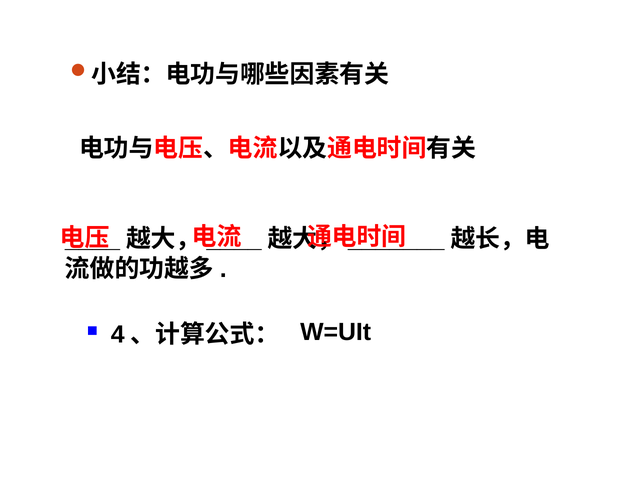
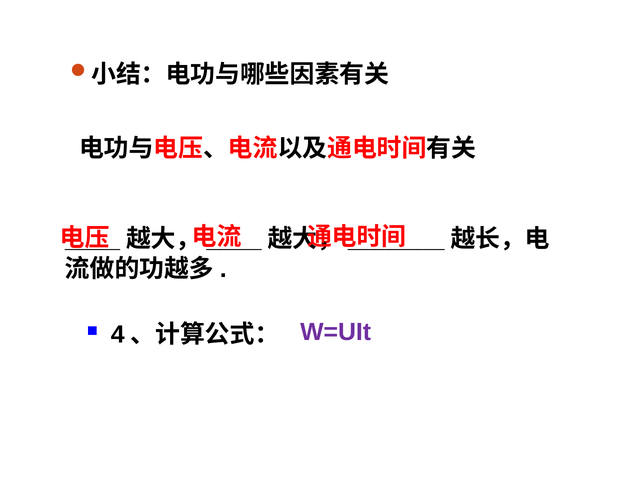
W=UIt colour: black -> purple (336, 332)
